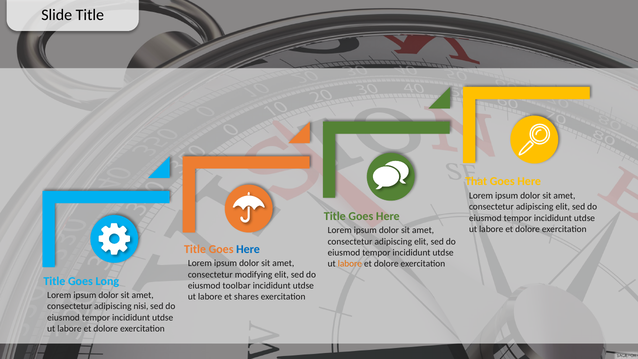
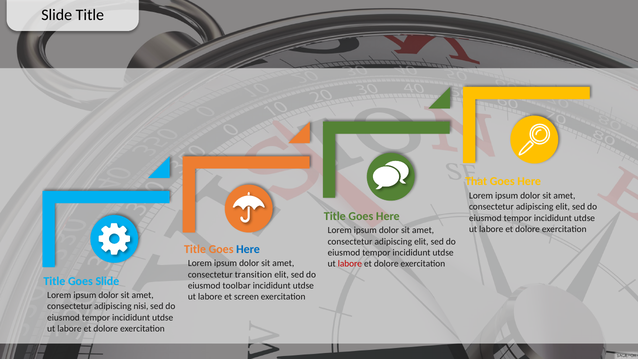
labore colour: orange -> red (350, 264)
modifying: modifying -> transition (253, 274)
Goes Long: Long -> Slide (107, 281)
shares: shares -> screen (246, 297)
